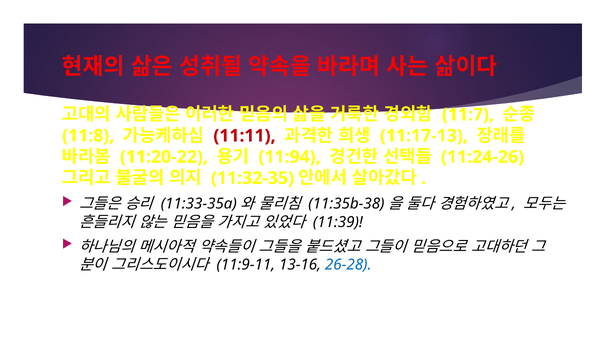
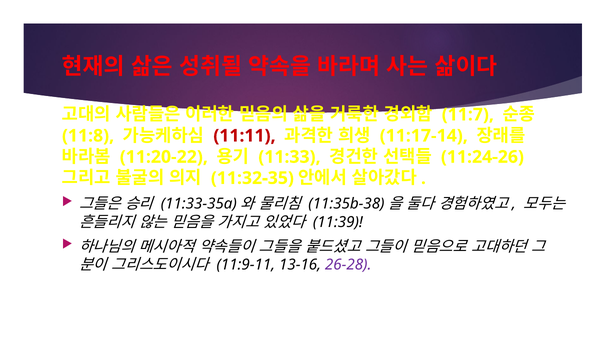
11:17-13: 11:17-13 -> 11:17-14 (424, 136)
11:94: 11:94 -> 11:33 (289, 157)
26-28 colour: blue -> purple (348, 265)
